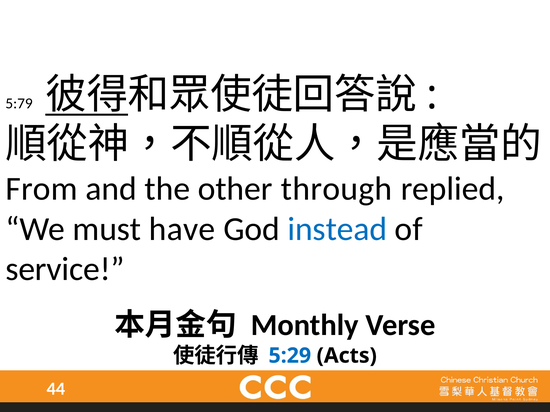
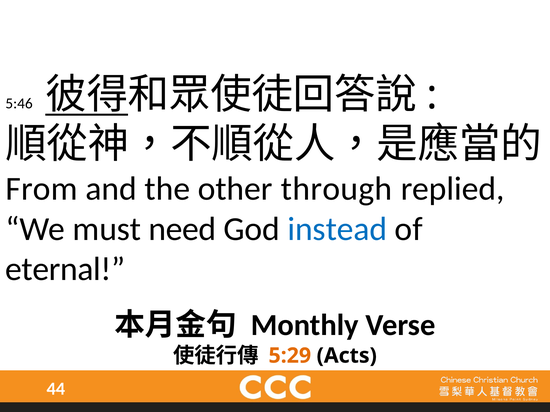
5:79: 5:79 -> 5:46 (19, 104)
have: have -> need (182, 229)
service: service -> eternal (65, 270)
5:29 colour: blue -> orange (290, 356)
